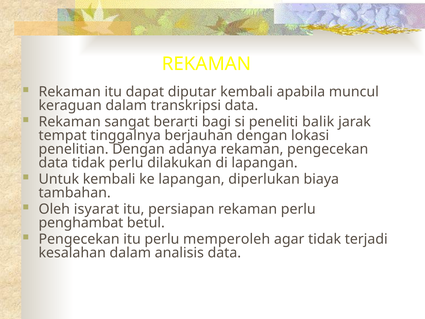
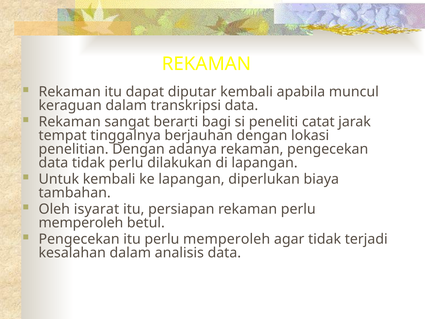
balik: balik -> catat (318, 122)
penghambat: penghambat -> memperoleh (81, 223)
